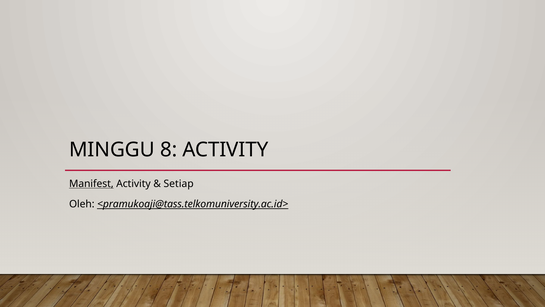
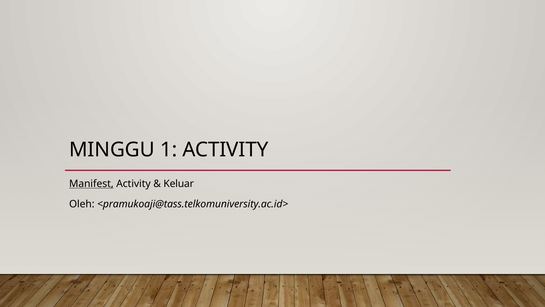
8: 8 -> 1 (169, 150)
Setiap: Setiap -> Keluar (179, 184)
<pramukoaji@tass.telkomuniversity.ac.id> underline: present -> none (193, 204)
